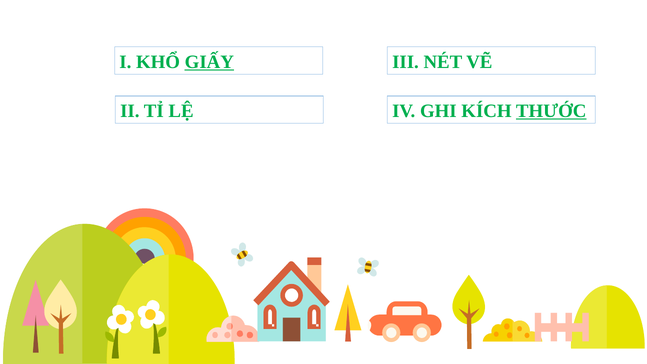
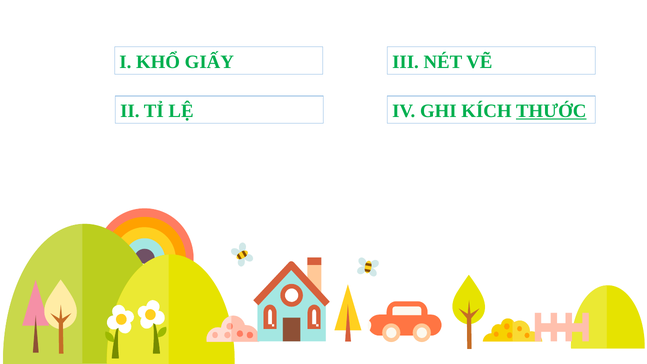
GIẤY underline: present -> none (209, 62)
